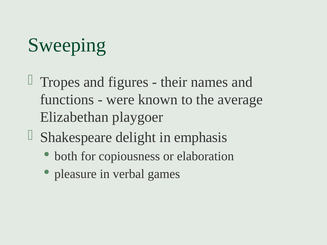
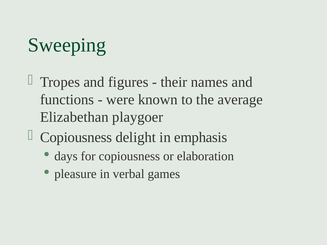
Shakespeare: Shakespeare -> Copiousness (76, 137)
both: both -> days (66, 156)
